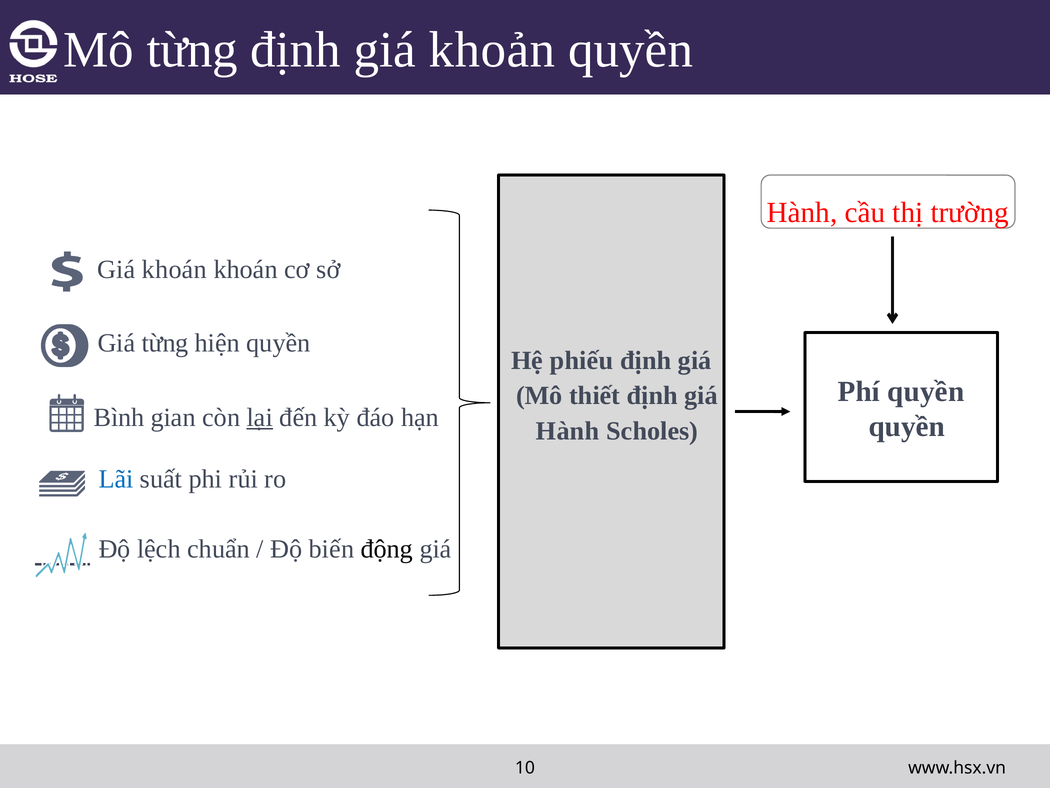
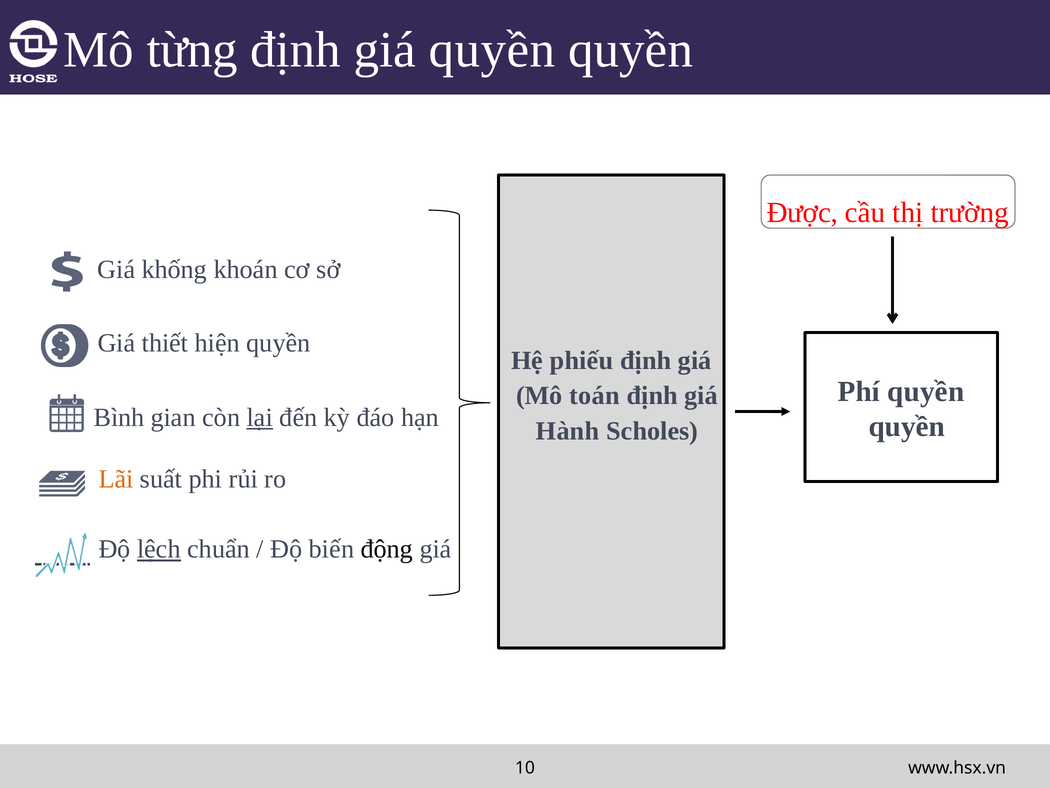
giá khoản: khoản -> quyền (492, 50)
Hành: Hành -> Được (802, 213)
Giá khoán: khoán -> khống (174, 269)
Giá từng: từng -> thiết (165, 343)
thiết: thiết -> toán (595, 396)
Lãi colour: blue -> orange (116, 479)
lệch underline: none -> present (159, 549)
